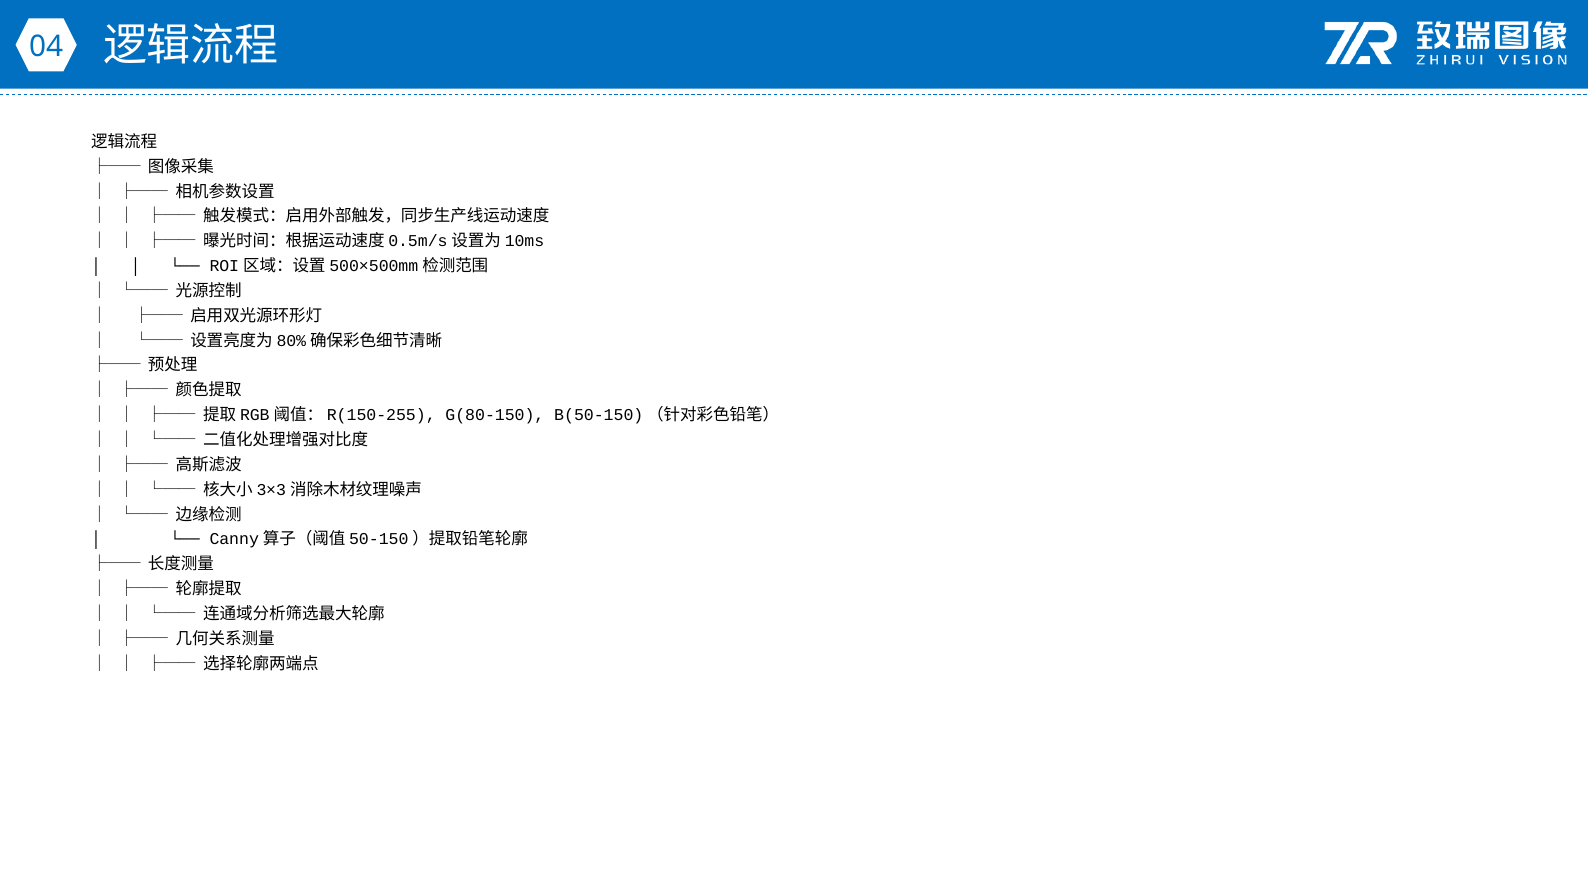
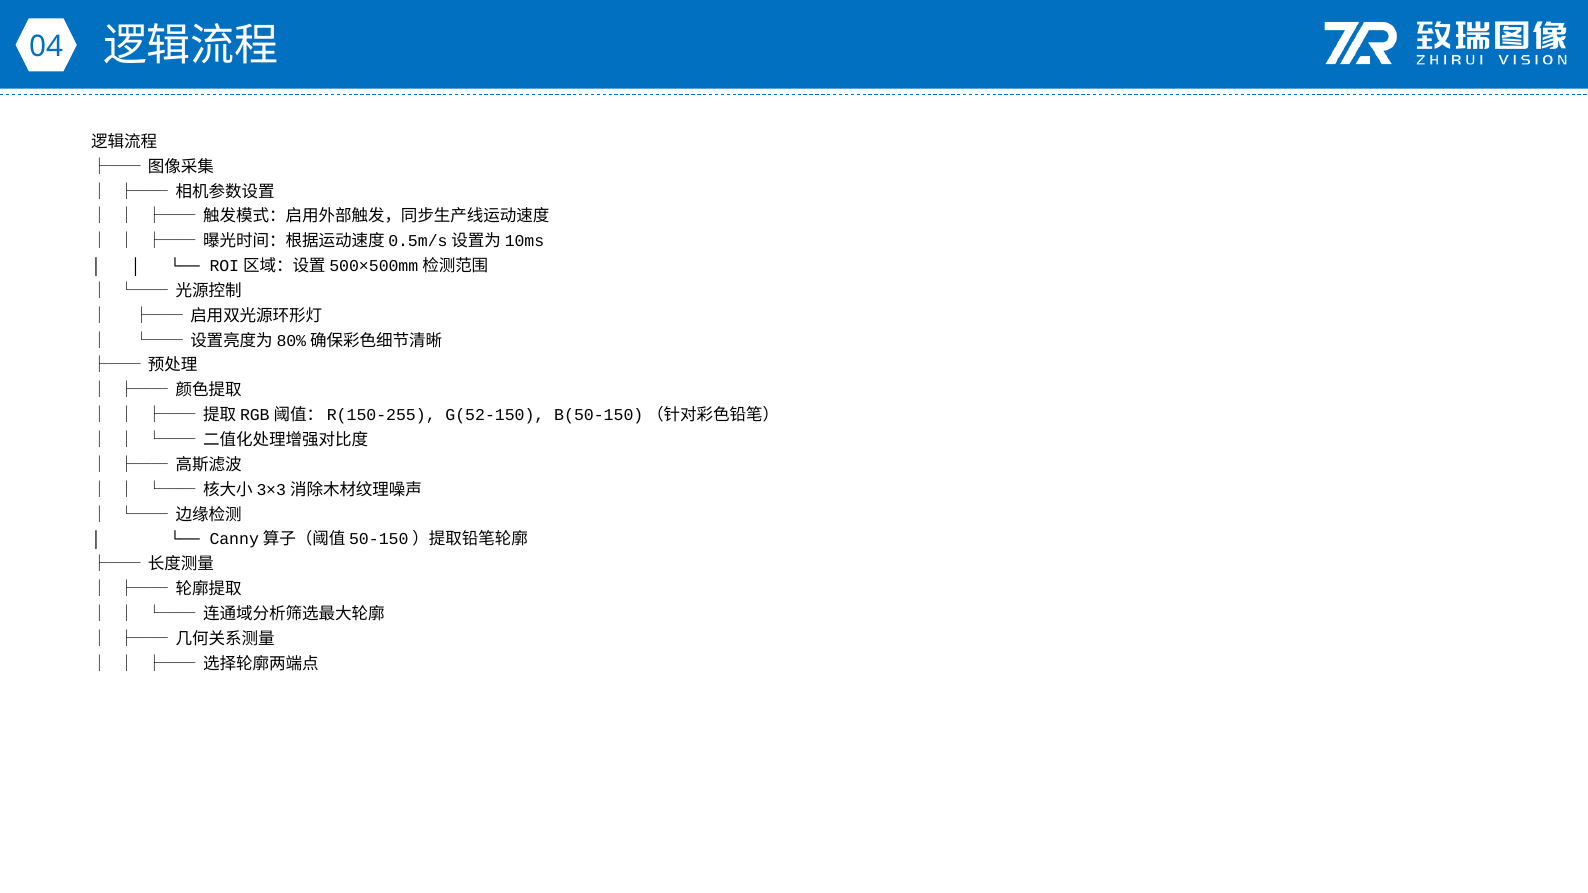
G(80-150: G(80-150 -> G(52-150 (495, 415)
